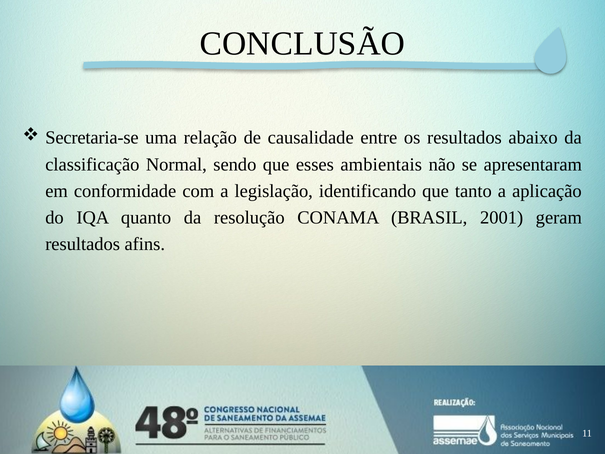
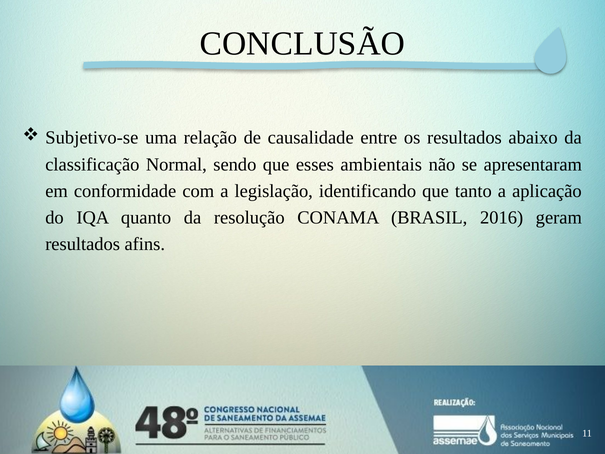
Secretaria-se: Secretaria-se -> Subjetivo-se (92, 138)
2001: 2001 -> 2016 (502, 218)
